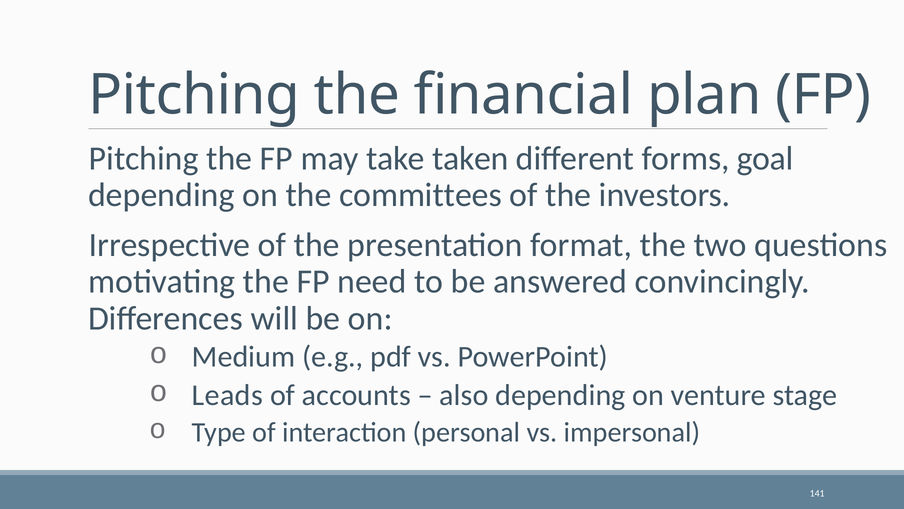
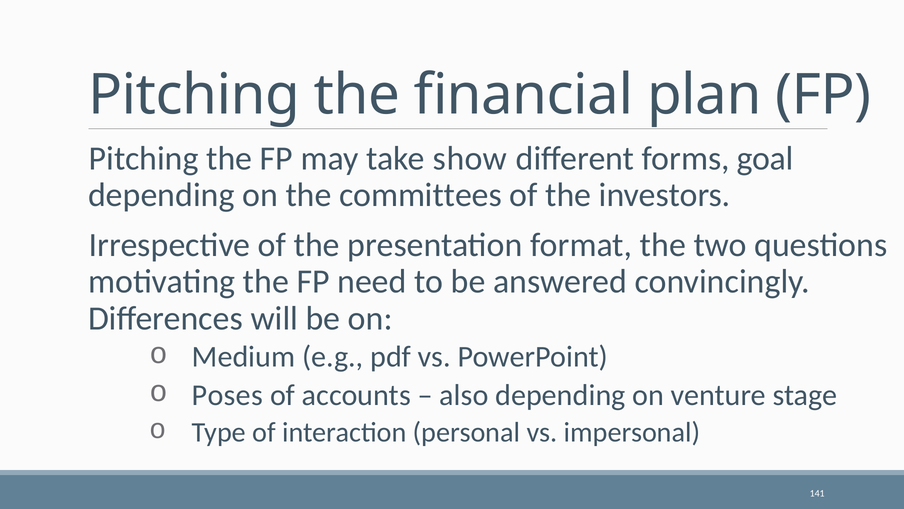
taken: taken -> show (470, 158)
Leads: Leads -> Poses (227, 395)
